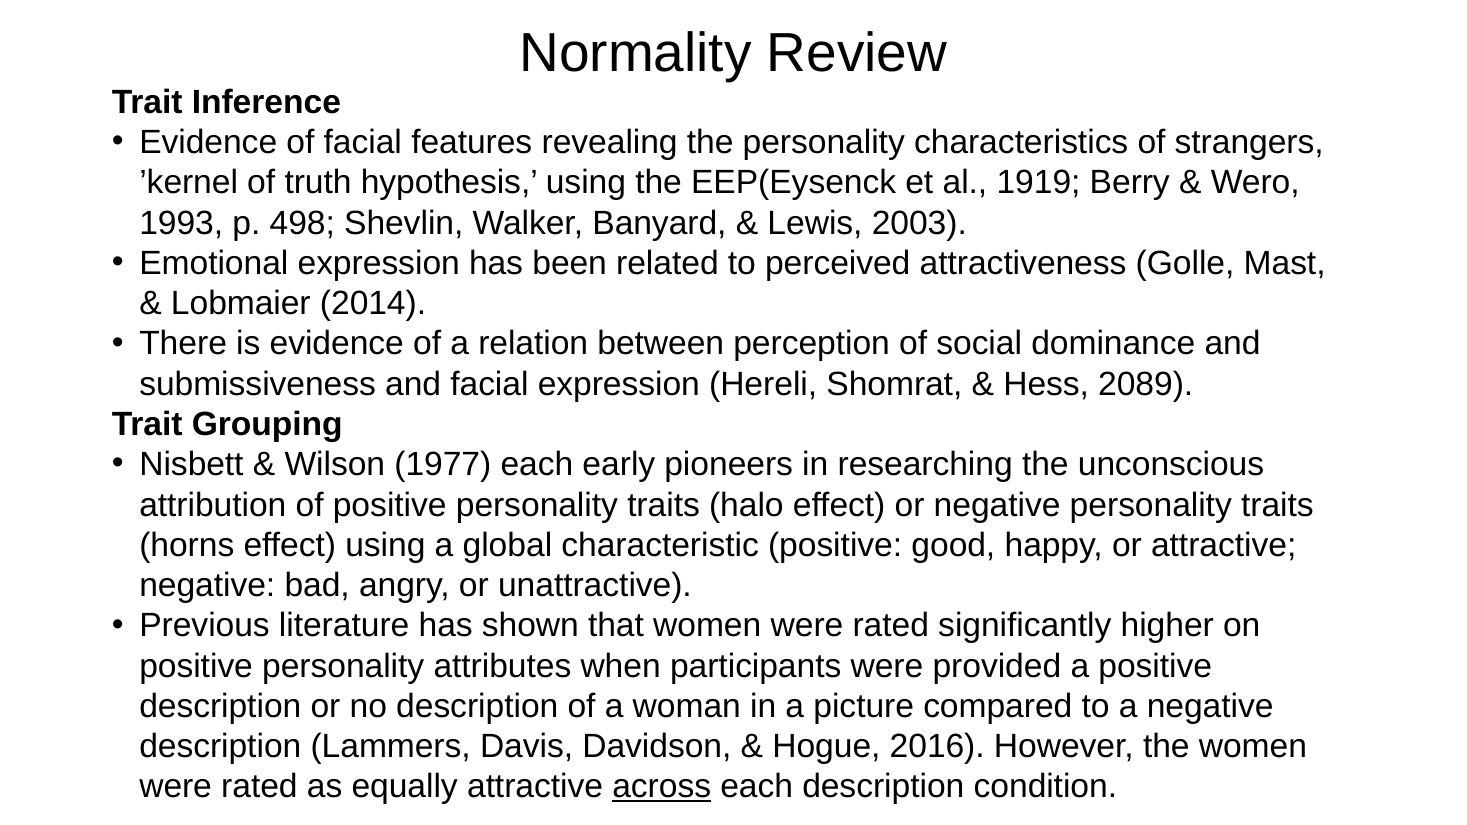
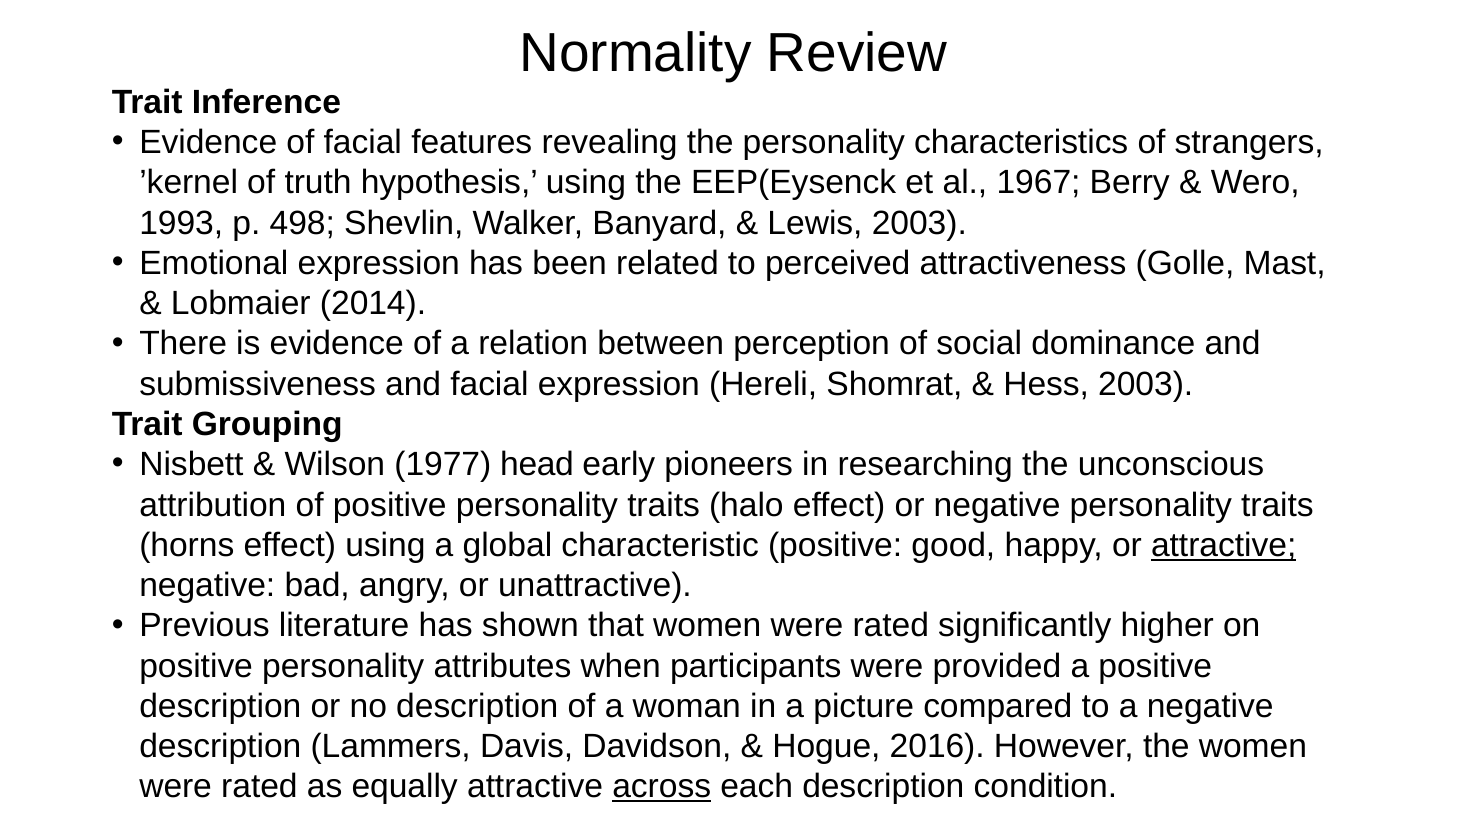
1919: 1919 -> 1967 (1039, 183)
Hess 2089: 2089 -> 2003 (1146, 384)
1977 each: each -> head (537, 465)
attractive underline: none -> present (1224, 545)
